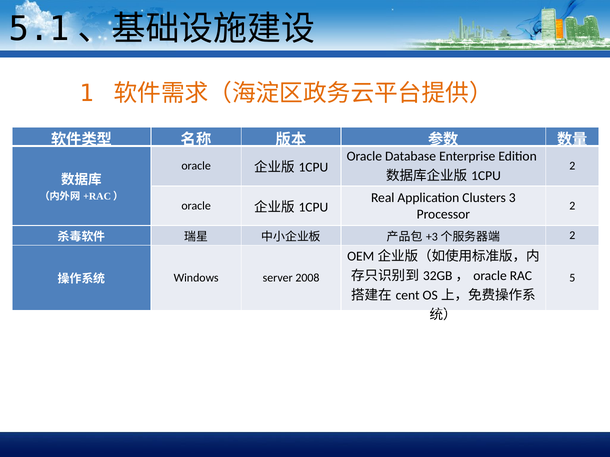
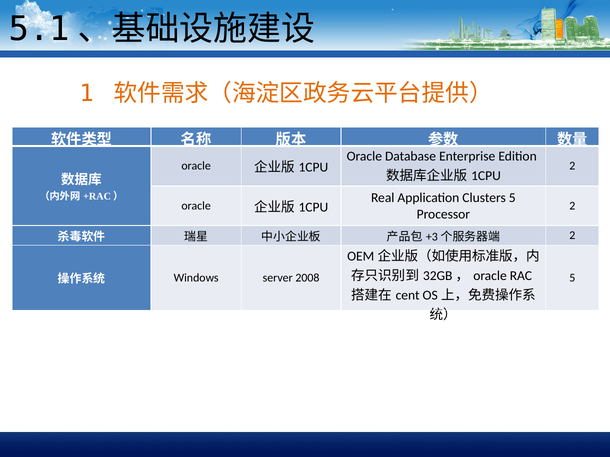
Clusters 3: 3 -> 5 (512, 198)
